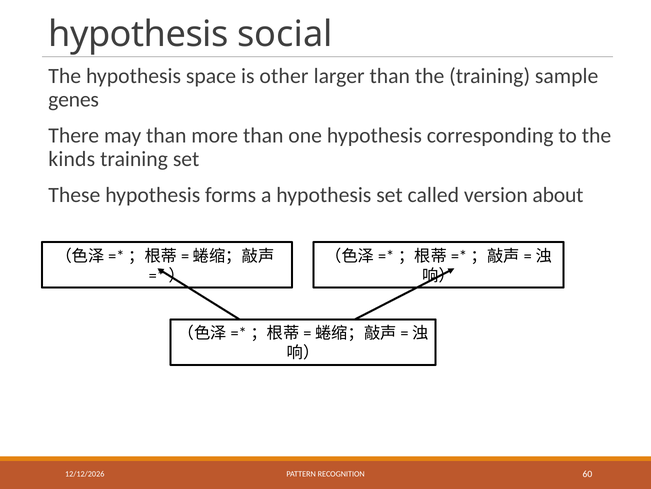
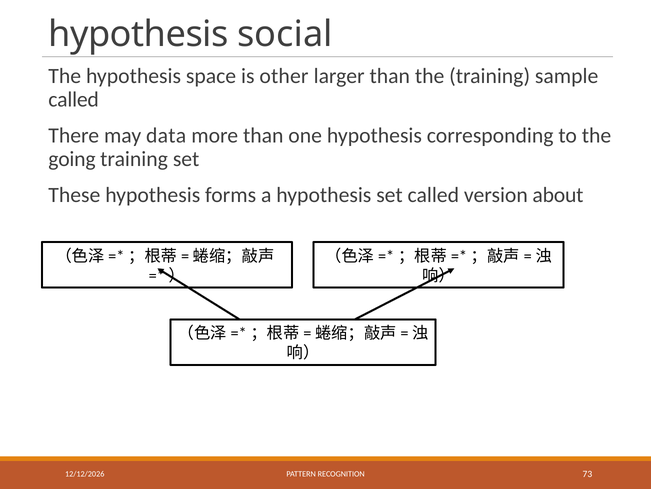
genes: genes -> called (74, 99)
may than: than -> data (166, 135)
kinds: kinds -> going (72, 159)
60: 60 -> 73 (587, 473)
